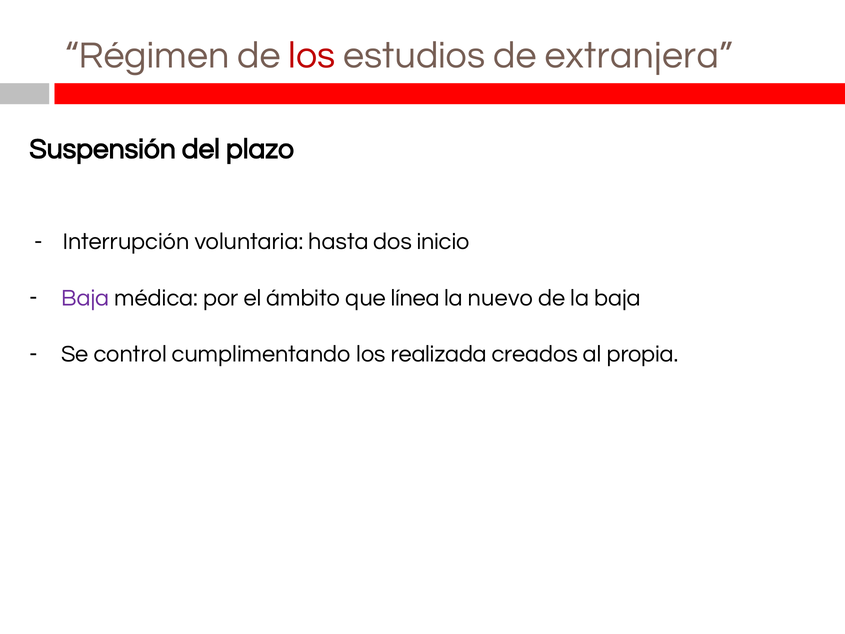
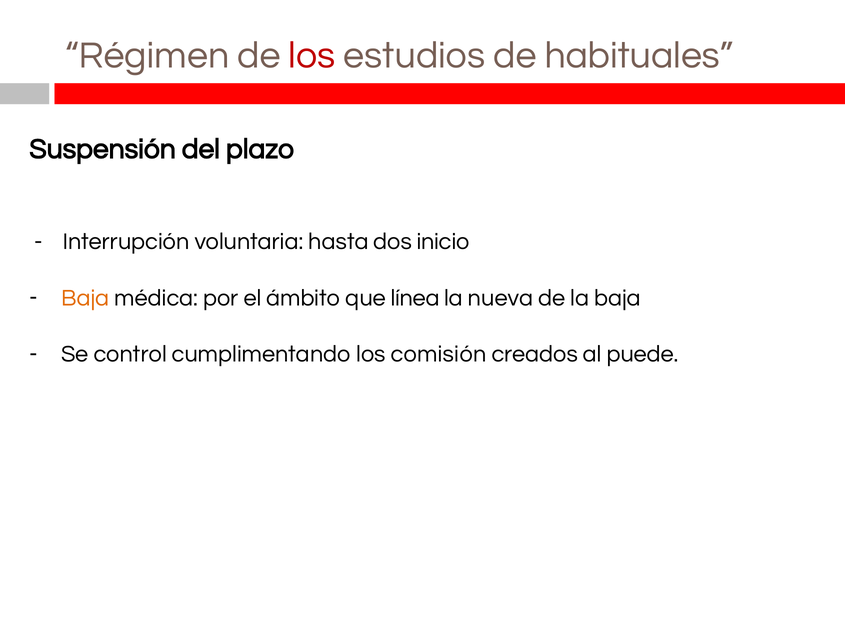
extranjera: extranjera -> habituales (639, 55)
Baja colour: purple -> orange (85, 298)
nuevo: nuevo -> nueva (501, 298)
realizada: realizada -> comisión (439, 354)
propia: propia -> puede (643, 354)
